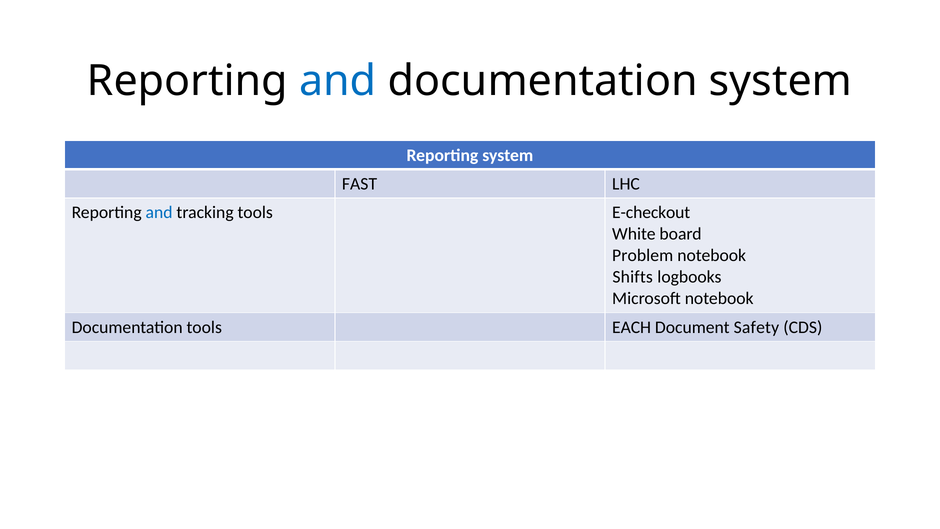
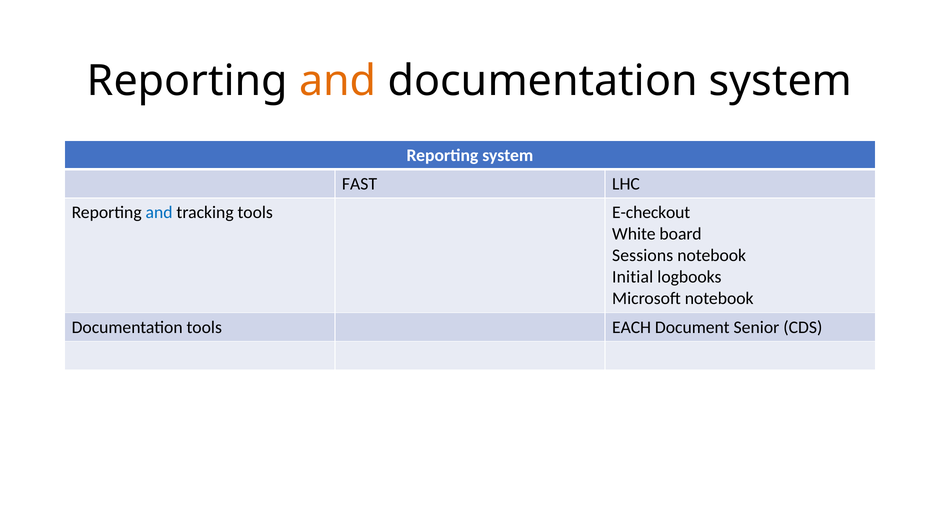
and colour: blue -> orange (338, 81)
Problem: Problem -> Sessions (643, 255)
Shifts: Shifts -> Initial (633, 277)
Safety: Safety -> Senior (756, 327)
